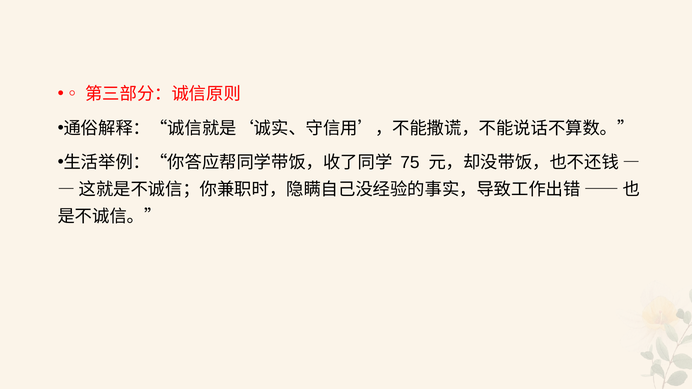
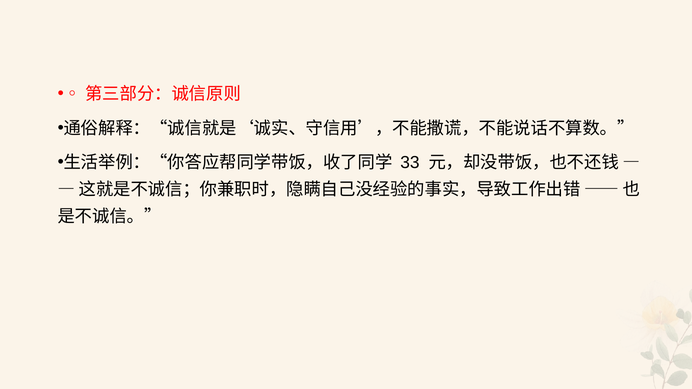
75: 75 -> 33 (410, 163)
